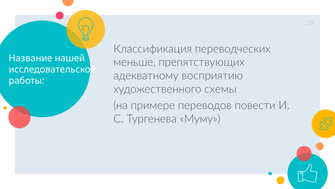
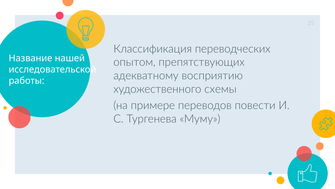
меньше: меньше -> опытом (134, 62)
